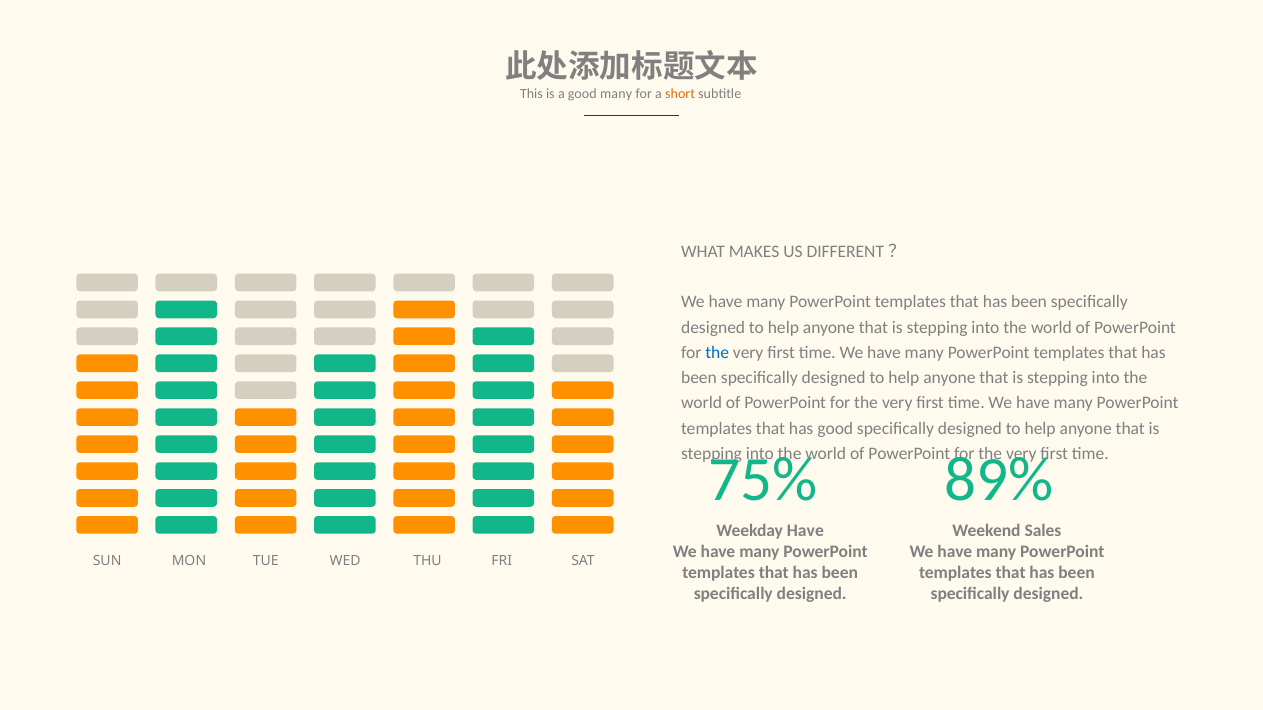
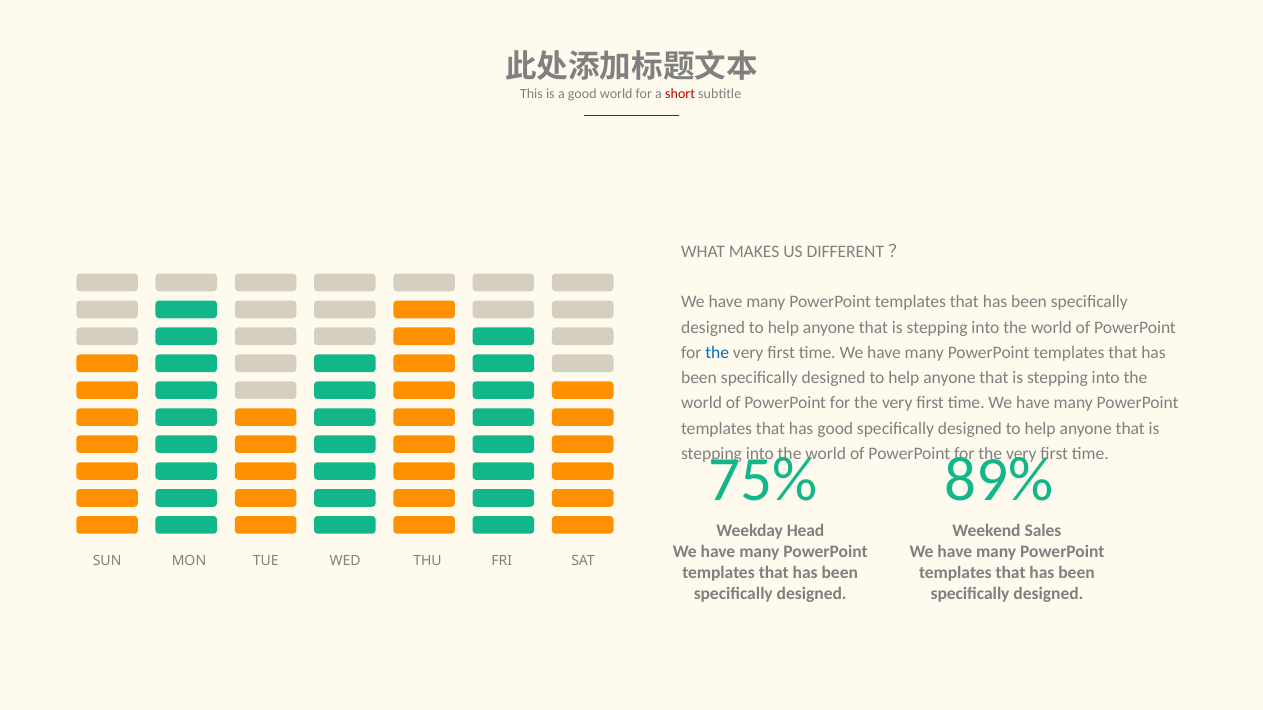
good many: many -> world (616, 94)
short colour: orange -> red (680, 94)
Weekday Have: Have -> Head (806, 531)
